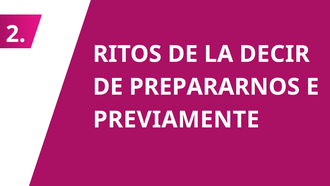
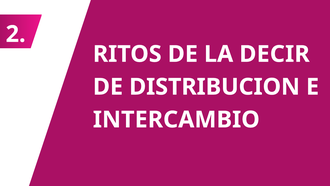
PREPARARNOS: PREPARARNOS -> DISTRIBUCION (215, 87)
PREVIAMENTE: PREVIAMENTE -> INTERCAMBIO (176, 119)
